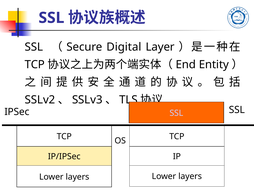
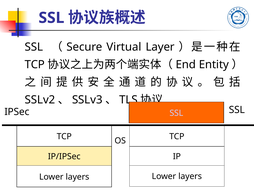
Digital: Digital -> Virtual (124, 47)
